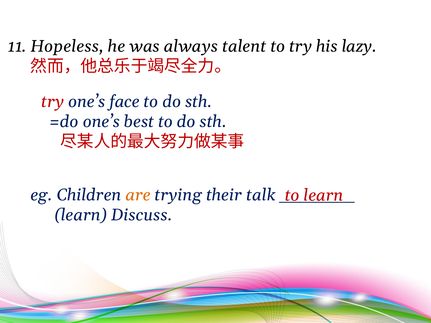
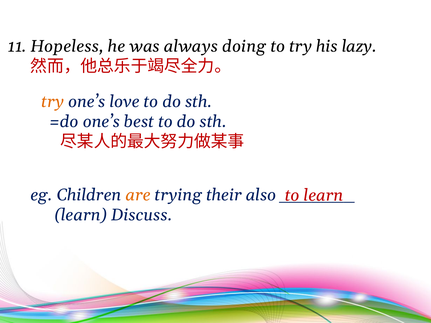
talent: talent -> doing (244, 46)
try colour: red -> orange (53, 102)
face: face -> love (125, 102)
talk: talk -> also (261, 195)
